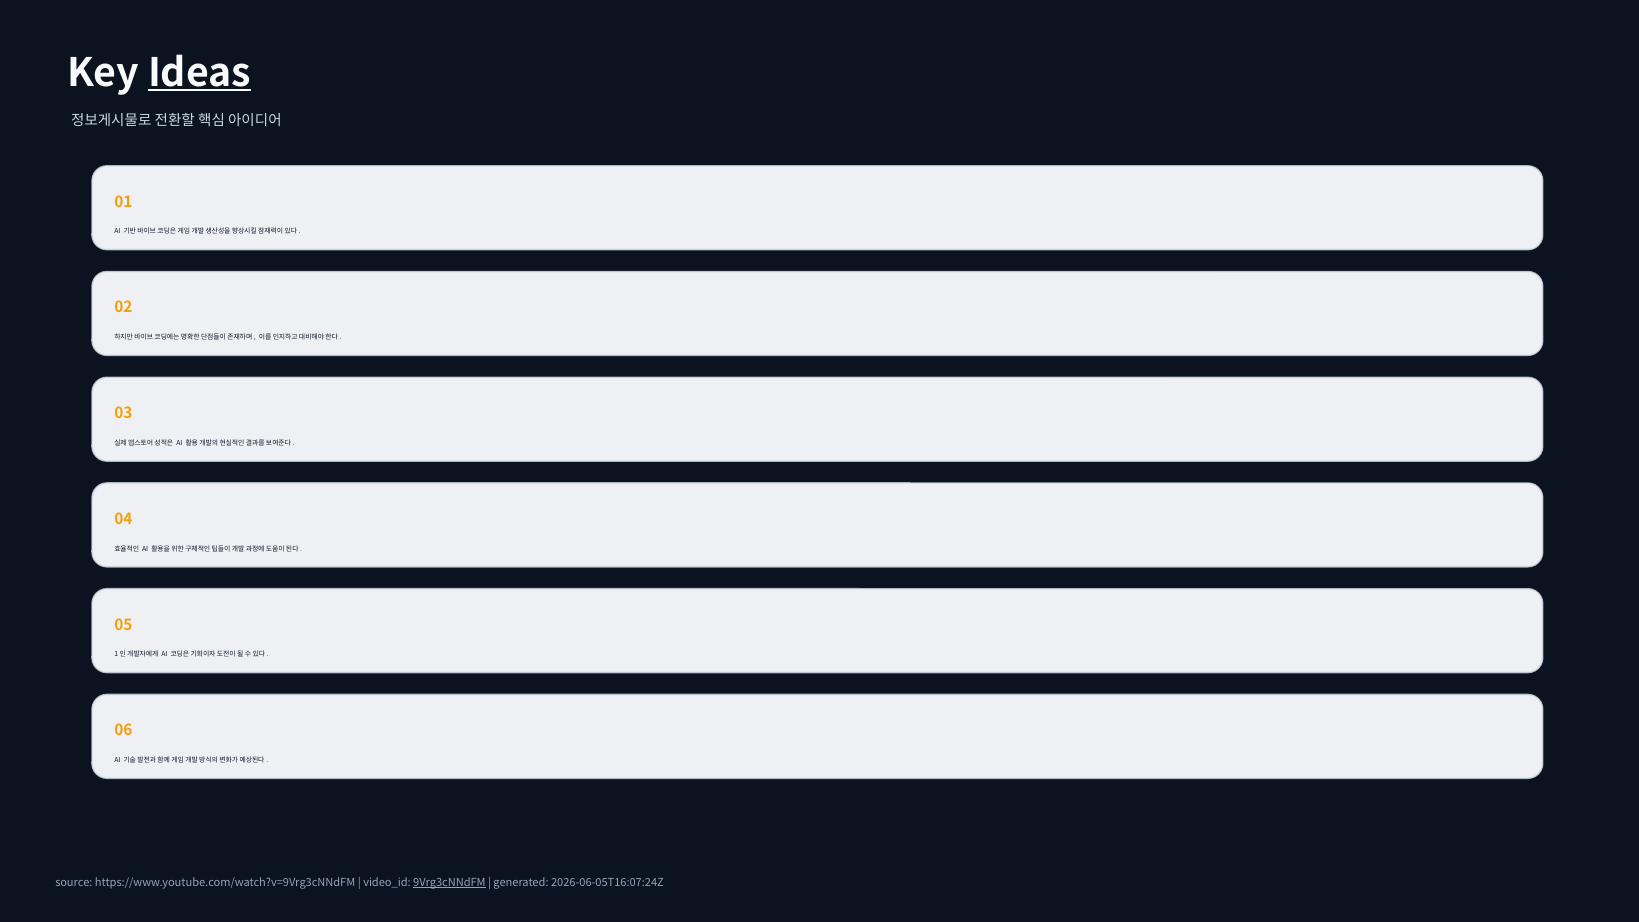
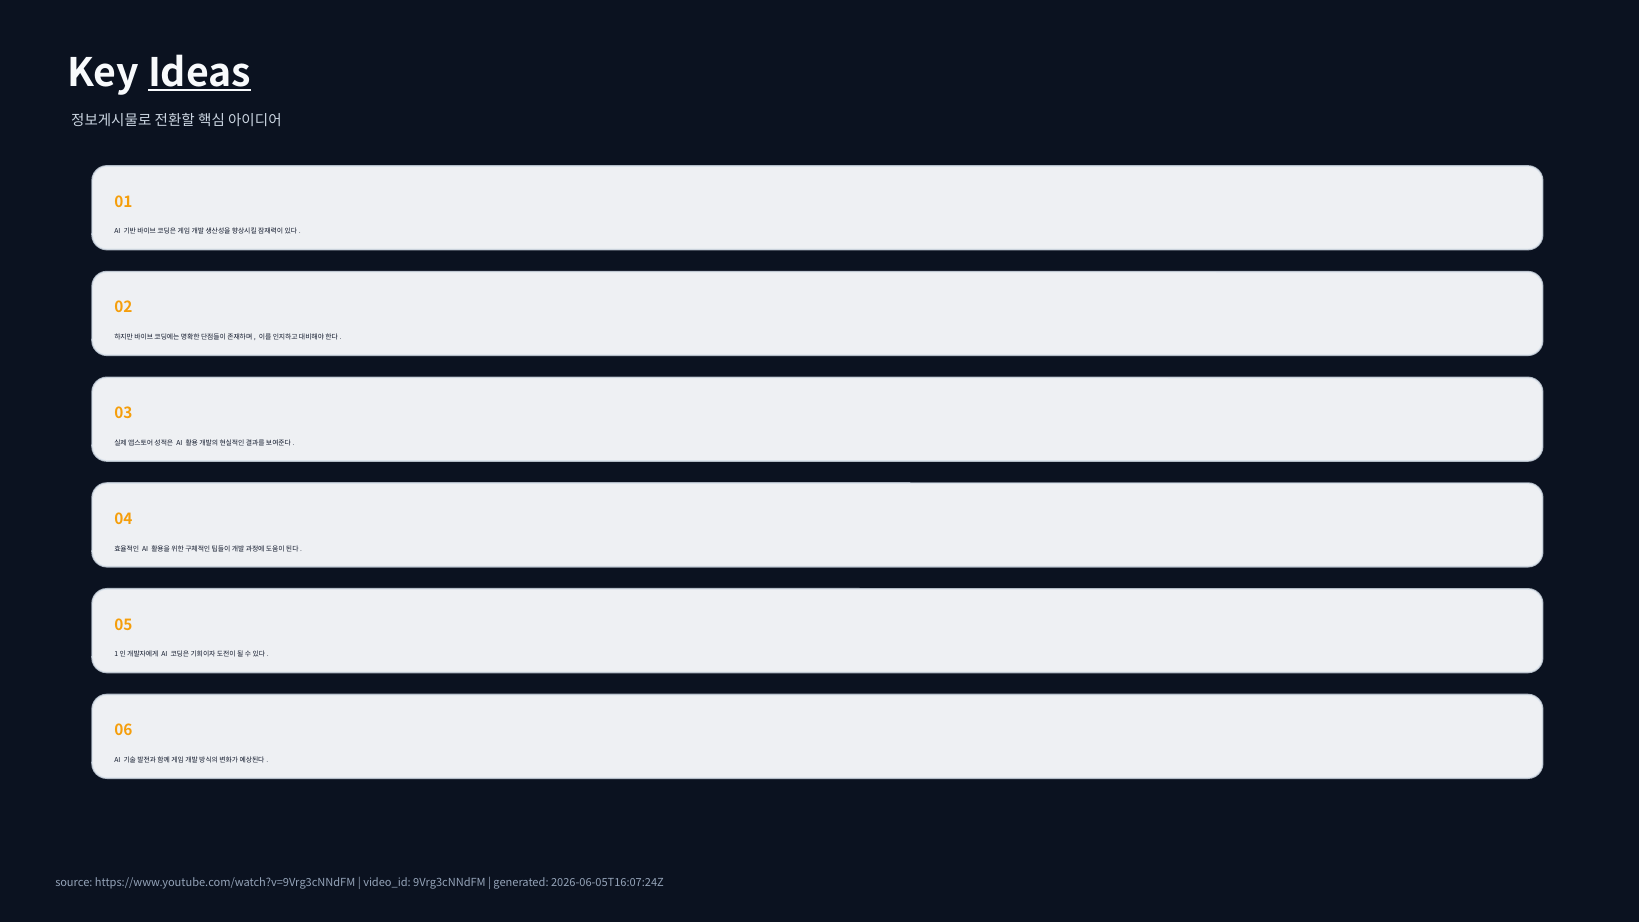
9Vrg3cNNdFM underline: present -> none (449, 883)
